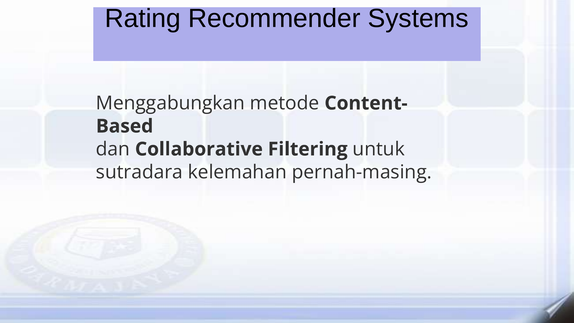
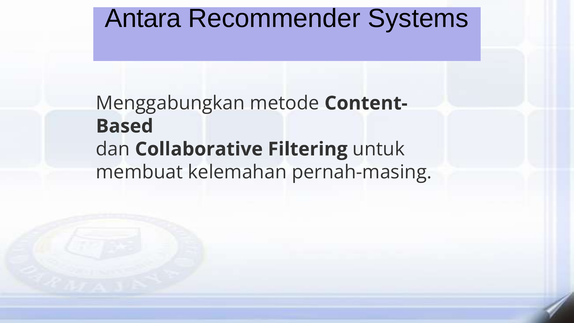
Rating: Rating -> Antara (143, 18)
sutradara: sutradara -> membuat (139, 172)
